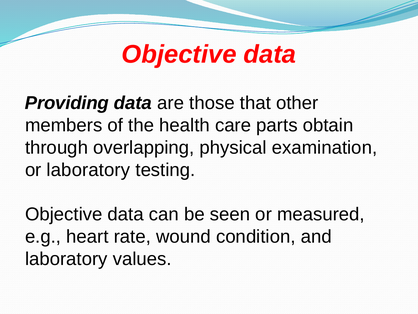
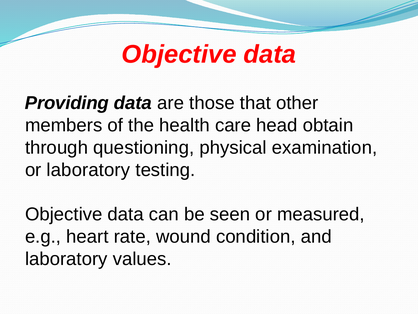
parts: parts -> head (277, 125)
overlapping: overlapping -> questioning (144, 148)
